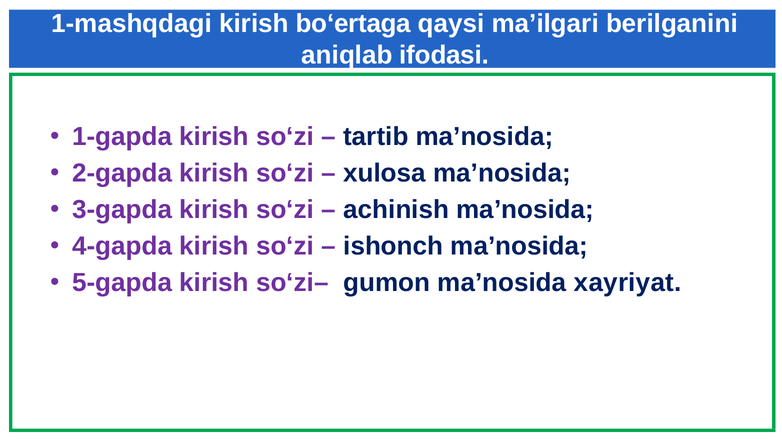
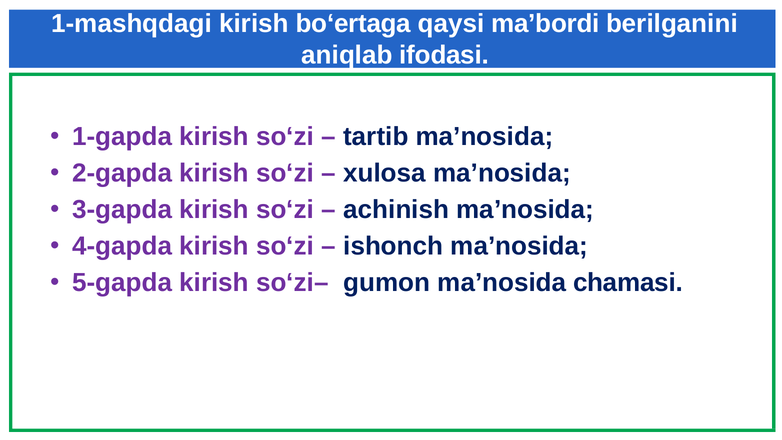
ma’ilgari: ma’ilgari -> ma’bordi (545, 24)
xayriyat: xayriyat -> chamasi (628, 283)
